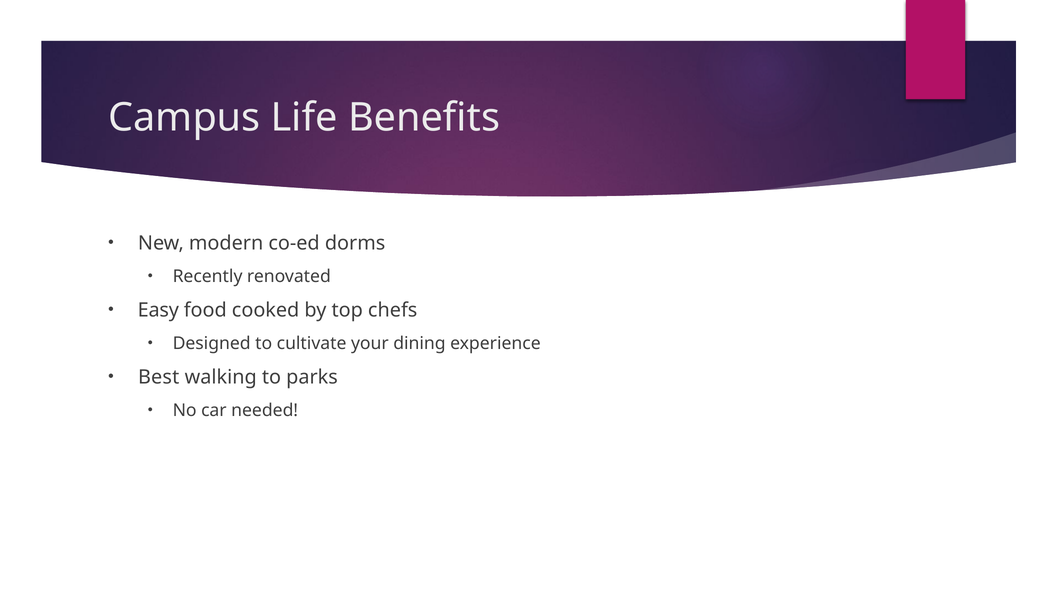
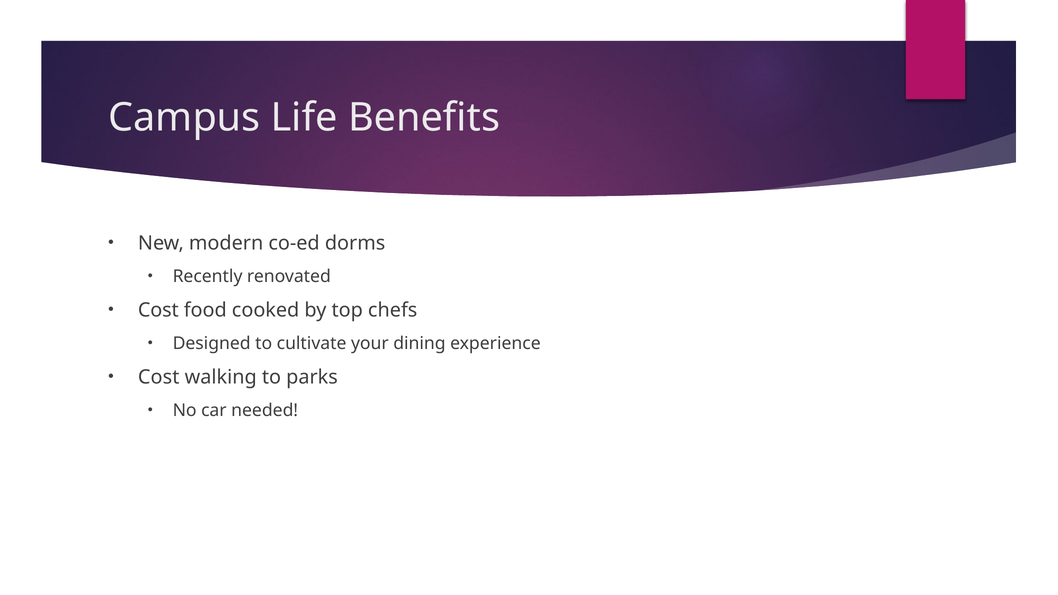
Easy: Easy -> Cost (158, 310)
Best: Best -> Cost (159, 377)
